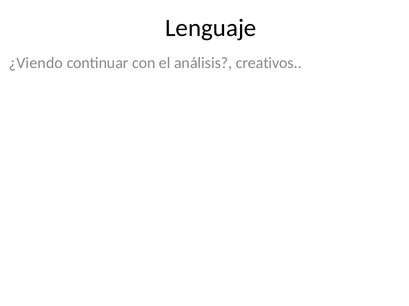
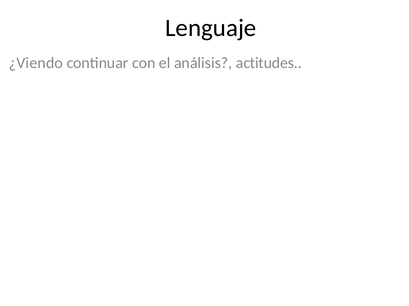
creativos: creativos -> actitudes (269, 63)
